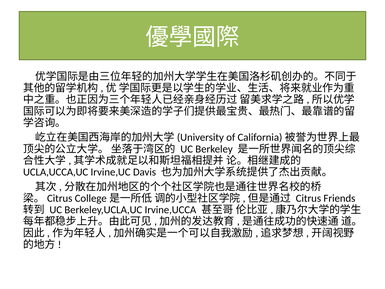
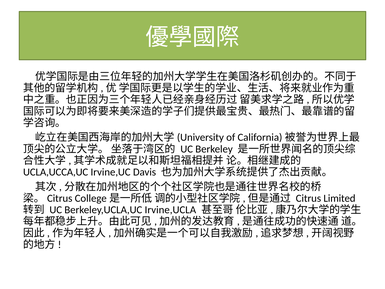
Friends: Friends -> Limited (339, 198)
Irvine,UCCA: Irvine,UCCA -> Irvine,UCLA (170, 210)
